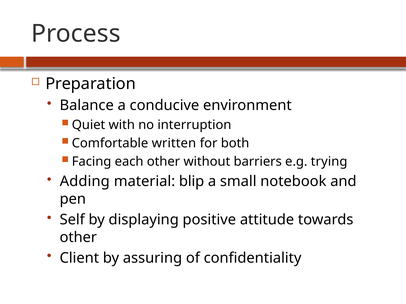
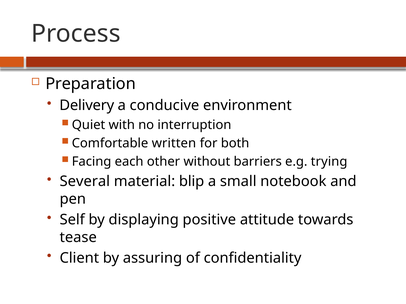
Balance: Balance -> Delivery (87, 106)
Adding: Adding -> Several (85, 182)
other: other -> tease (78, 238)
